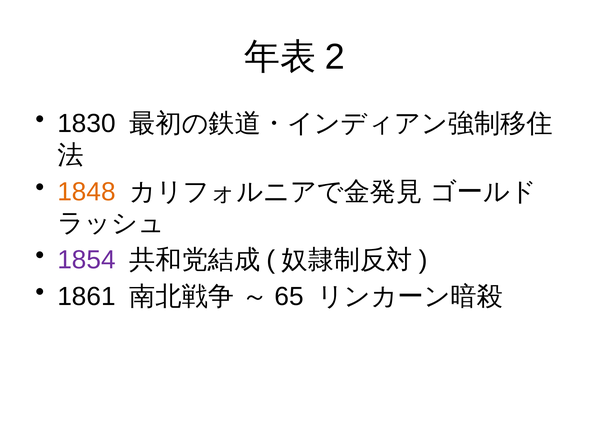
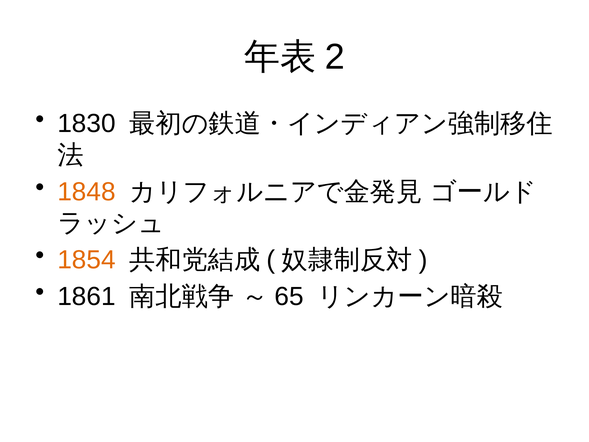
1854 colour: purple -> orange (87, 260)
